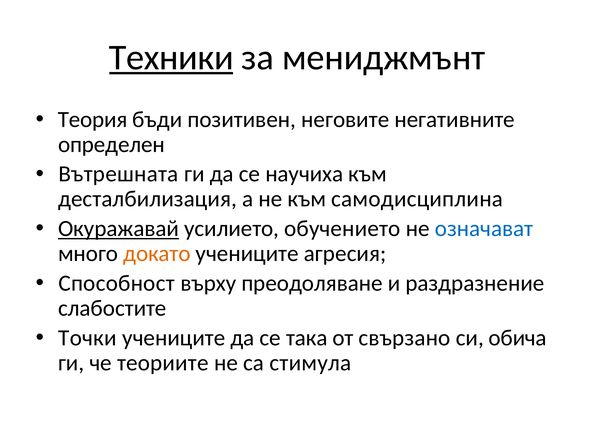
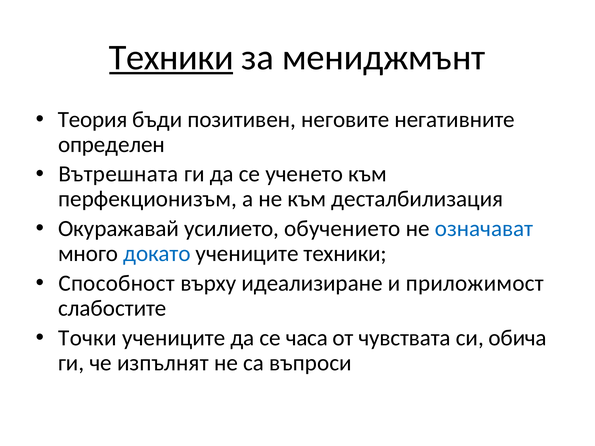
научиха: научиха -> ученето (304, 174)
десталбилизация: десталбилизация -> перфекционизъм (147, 199)
самодисциплина: самодисциплина -> десталбилизация (417, 199)
Окуражавай underline: present -> none (118, 229)
докато colour: orange -> blue (157, 254)
учениците агресия: агресия -> техники (345, 254)
преодоляване: преодоляване -> идеализиране (312, 283)
раздразнение: раздразнение -> приложимост (475, 283)
така: така -> часа (307, 338)
свързано: свързано -> чувствата (405, 338)
теориите: теориите -> изпълнят (163, 363)
стимула: стимула -> въпроси (310, 363)
